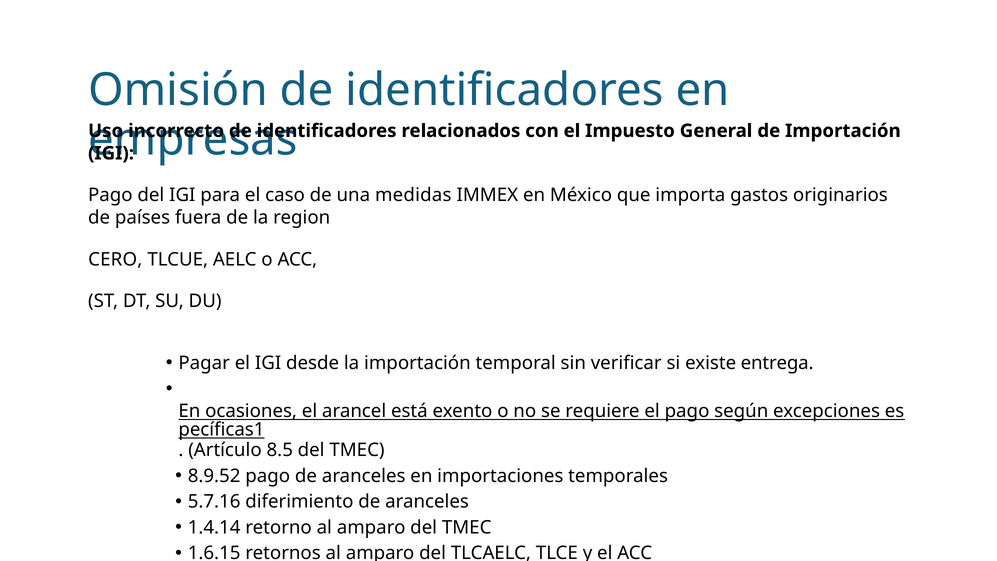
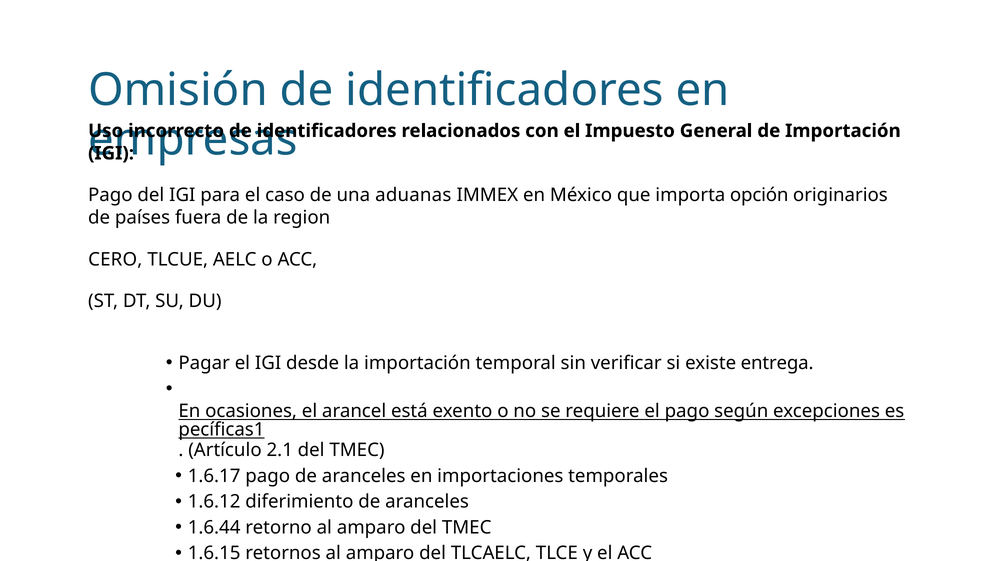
medidas: medidas -> aduanas (413, 195)
gastos: gastos -> opción (759, 195)
8.5: 8.5 -> 2.1 (280, 450)
8.9.52: 8.9.52 -> 1.6.17 (214, 476)
5.7.16: 5.7.16 -> 1.6.12 (214, 501)
1.4.14: 1.4.14 -> 1.6.44 (214, 527)
